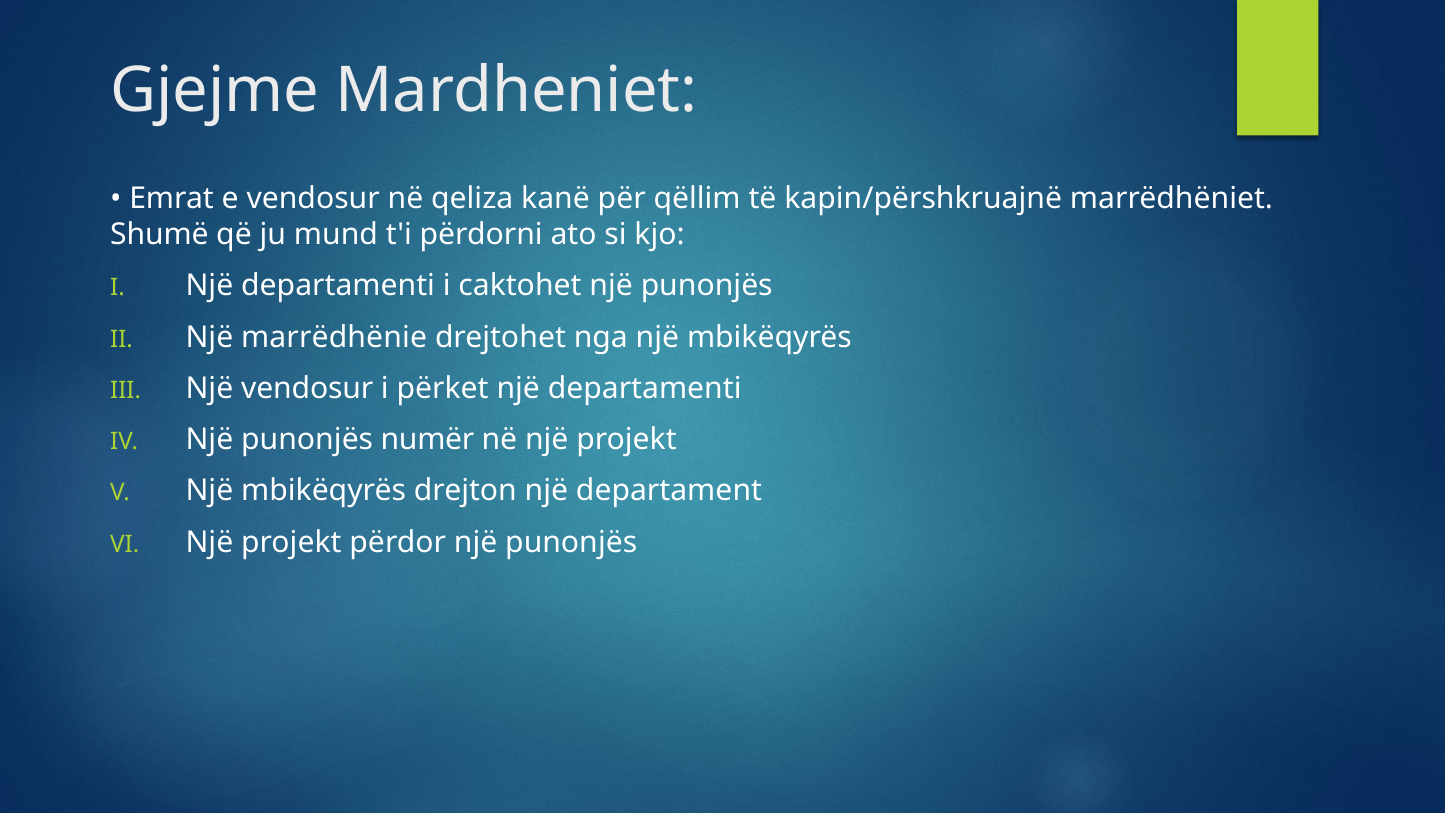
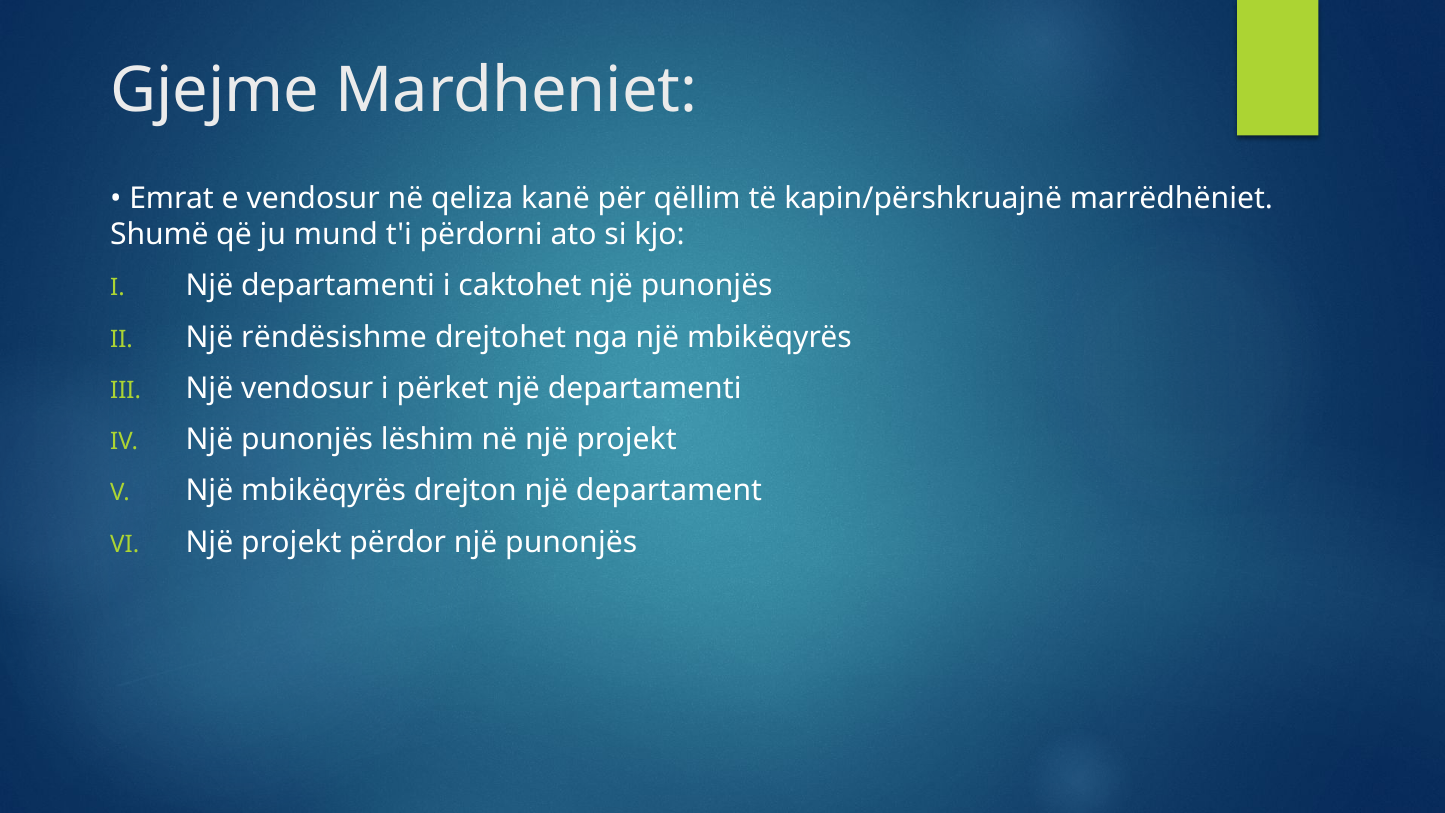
marrëdhënie: marrëdhënie -> rëndësishme (334, 337)
numër: numër -> lëshim (427, 440)
